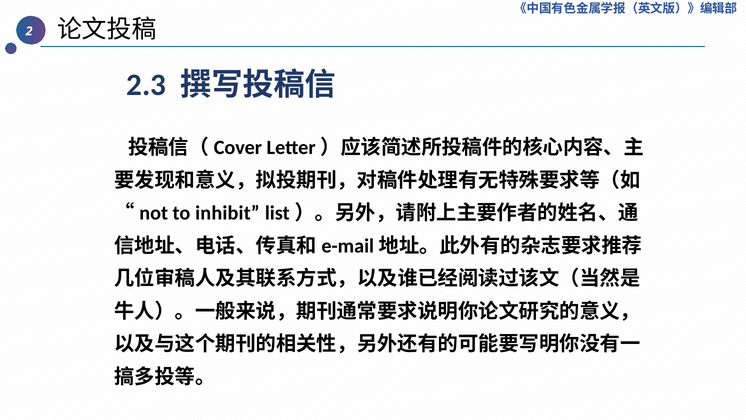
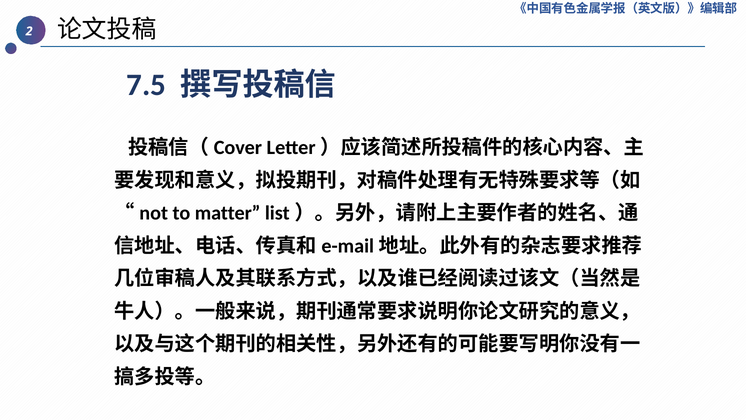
2.3: 2.3 -> 7.5 (146, 85)
inhibit: inhibit -> matter (228, 213)
